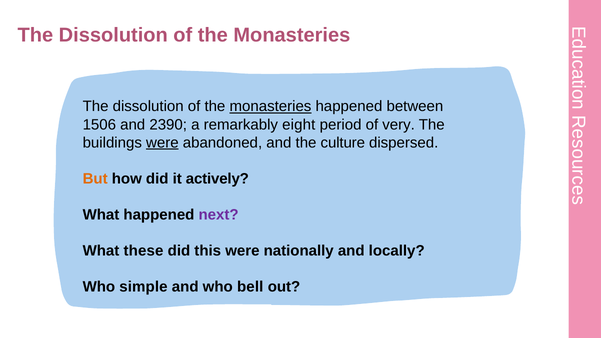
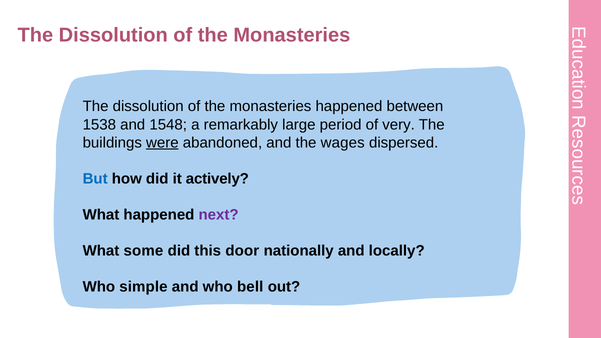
monasteries underline: present -> none (270, 107)
1506: 1506 -> 1538 (99, 125)
2390: 2390 -> 1548 (168, 125)
eight: eight -> large (299, 125)
culture: culture -> wages (343, 143)
But colour: orange -> blue (95, 179)
these: these -> some (143, 251)
this were: were -> door (242, 251)
